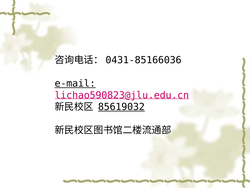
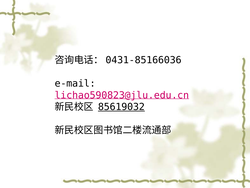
e-mail underline: present -> none (75, 83)
